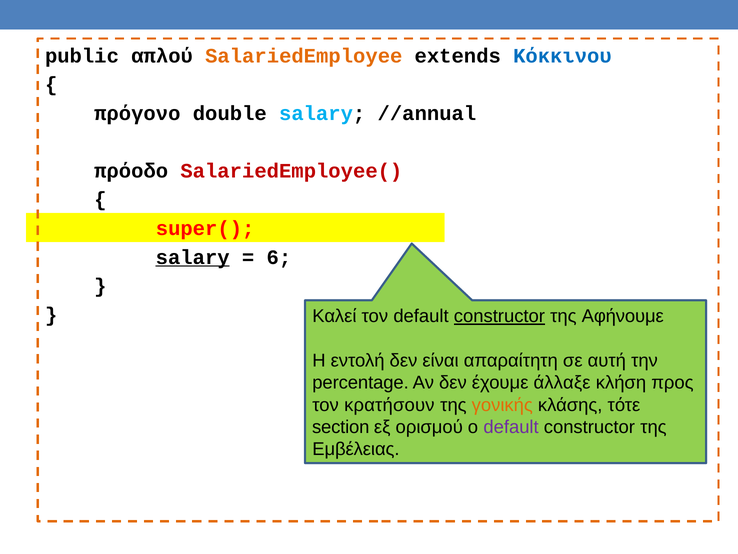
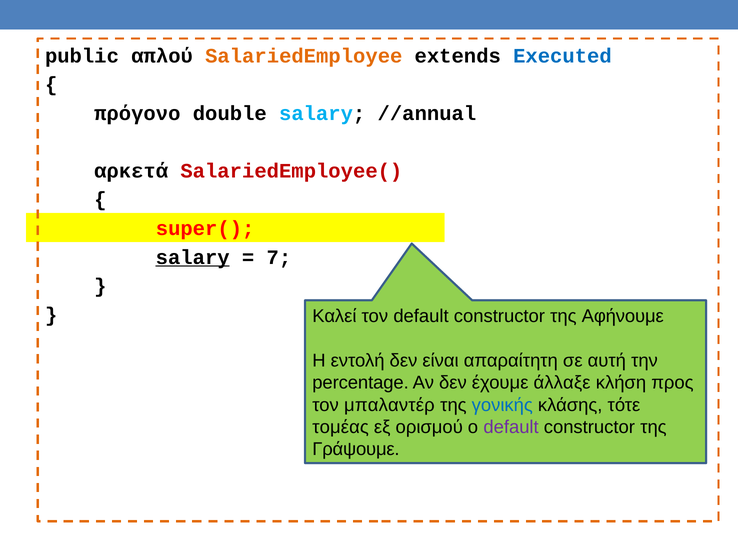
Κόκκινου: Κόκκινου -> Executed (562, 56)
πρόοδο: πρόοδο -> αρκετά (131, 171)
6: 6 -> 7 (279, 257)
constructor underline: present -> none (499, 316)
κρατήσουν: κρατήσουν -> μπαλαντέρ (389, 405)
γονικής colour: orange -> blue (502, 405)
section: section -> τομέας (341, 427)
Εμβέλειας: Εμβέλειας -> Γράψουμε (356, 449)
